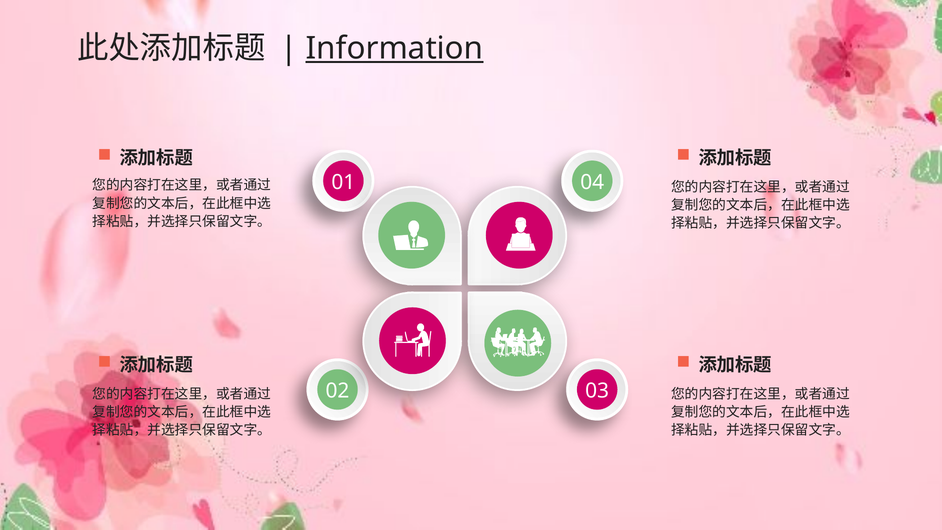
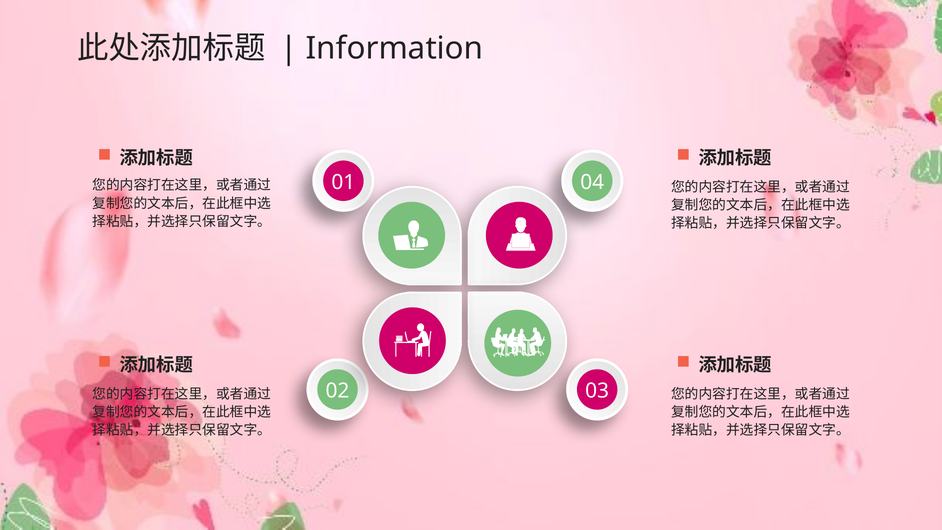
Information underline: present -> none (395, 48)
